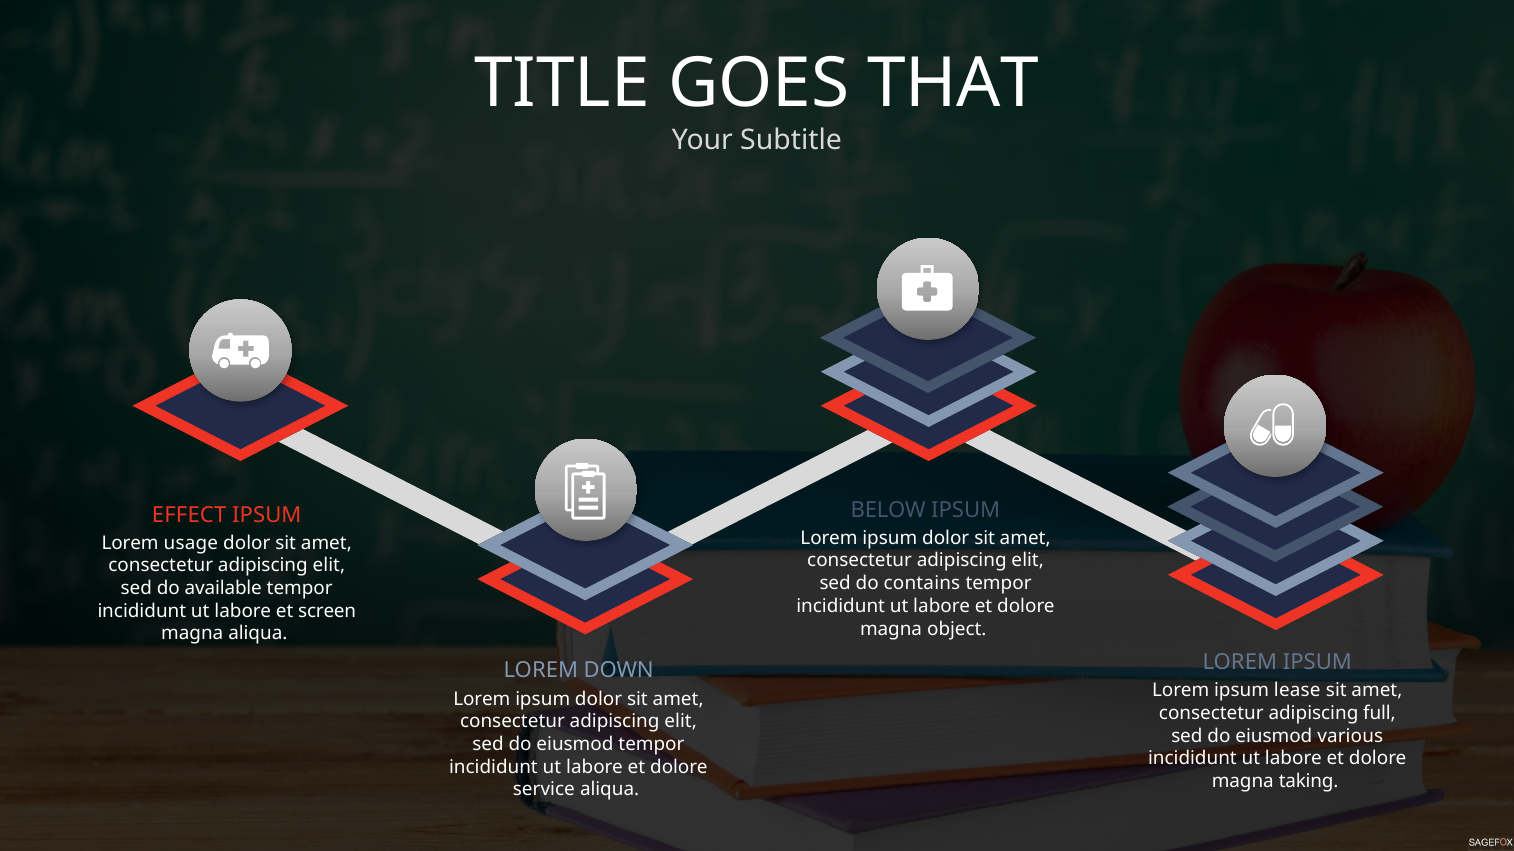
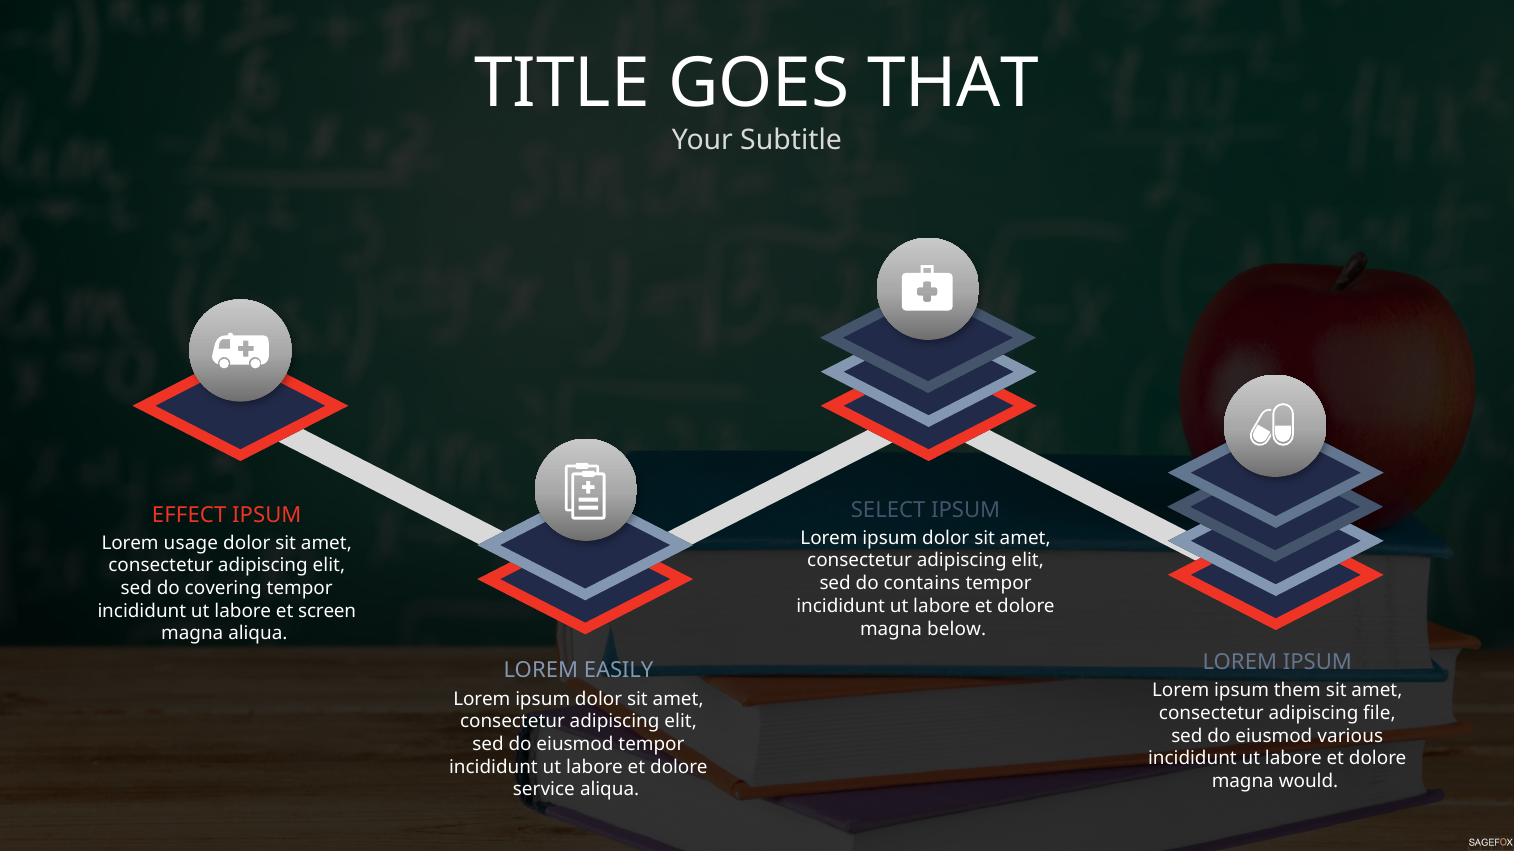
BELOW: BELOW -> SELECT (888, 510)
available: available -> covering (223, 589)
object: object -> below (957, 629)
DOWN: DOWN -> EASILY (619, 671)
lease: lease -> them (1297, 691)
full: full -> file (1379, 714)
taking: taking -> would (1309, 782)
